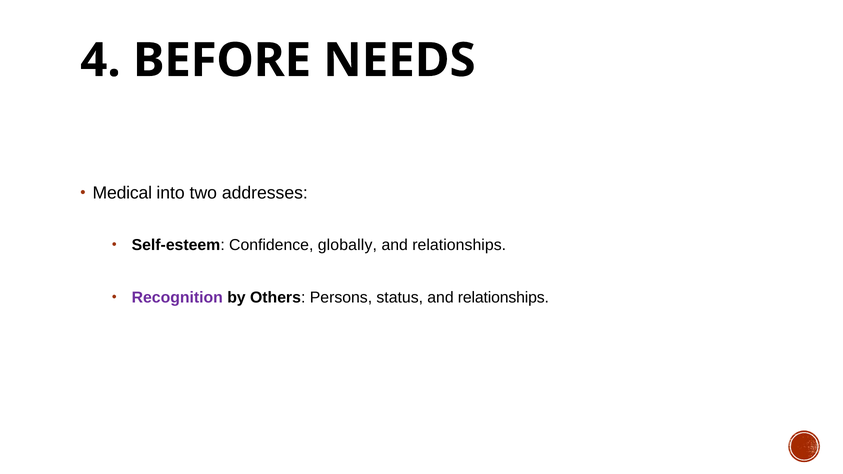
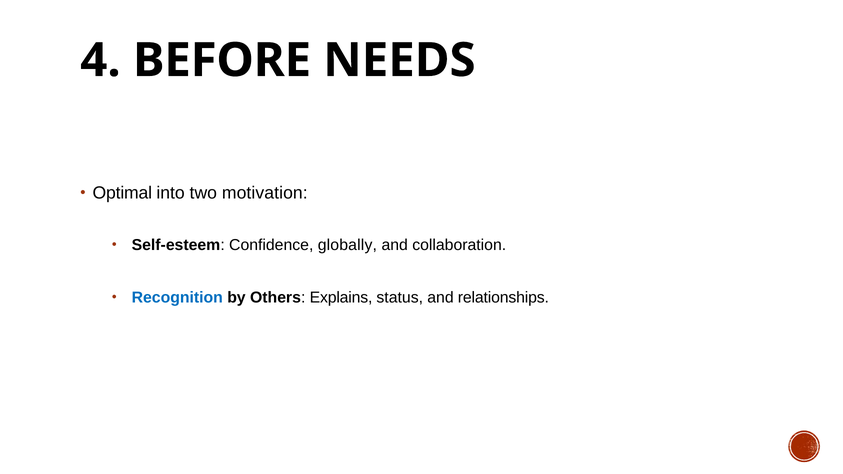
Medical: Medical -> Optimal (122, 193)
addresses: addresses -> motivation (265, 193)
relationships: relationships -> collaboration (459, 245)
Recognition colour: purple -> blue (177, 298)
Persons: Persons -> Explains (341, 298)
